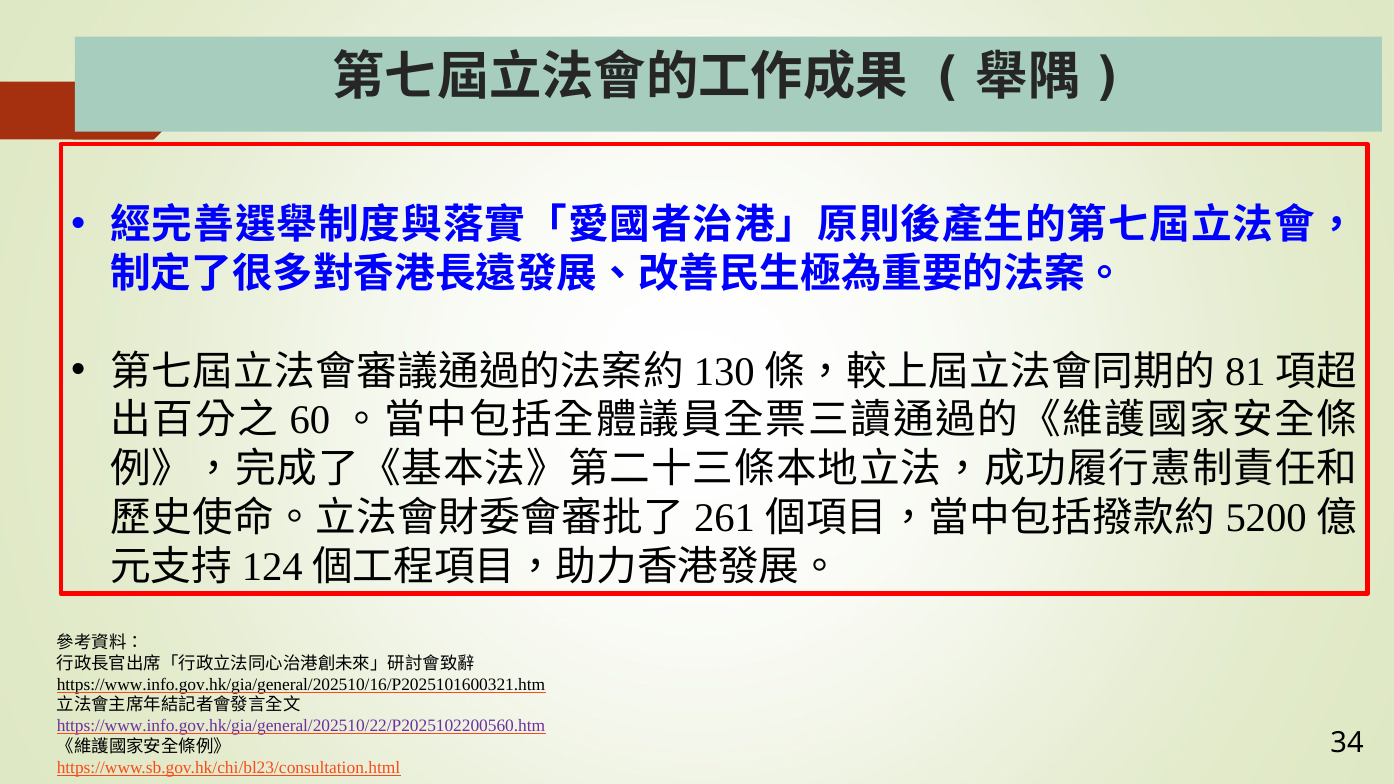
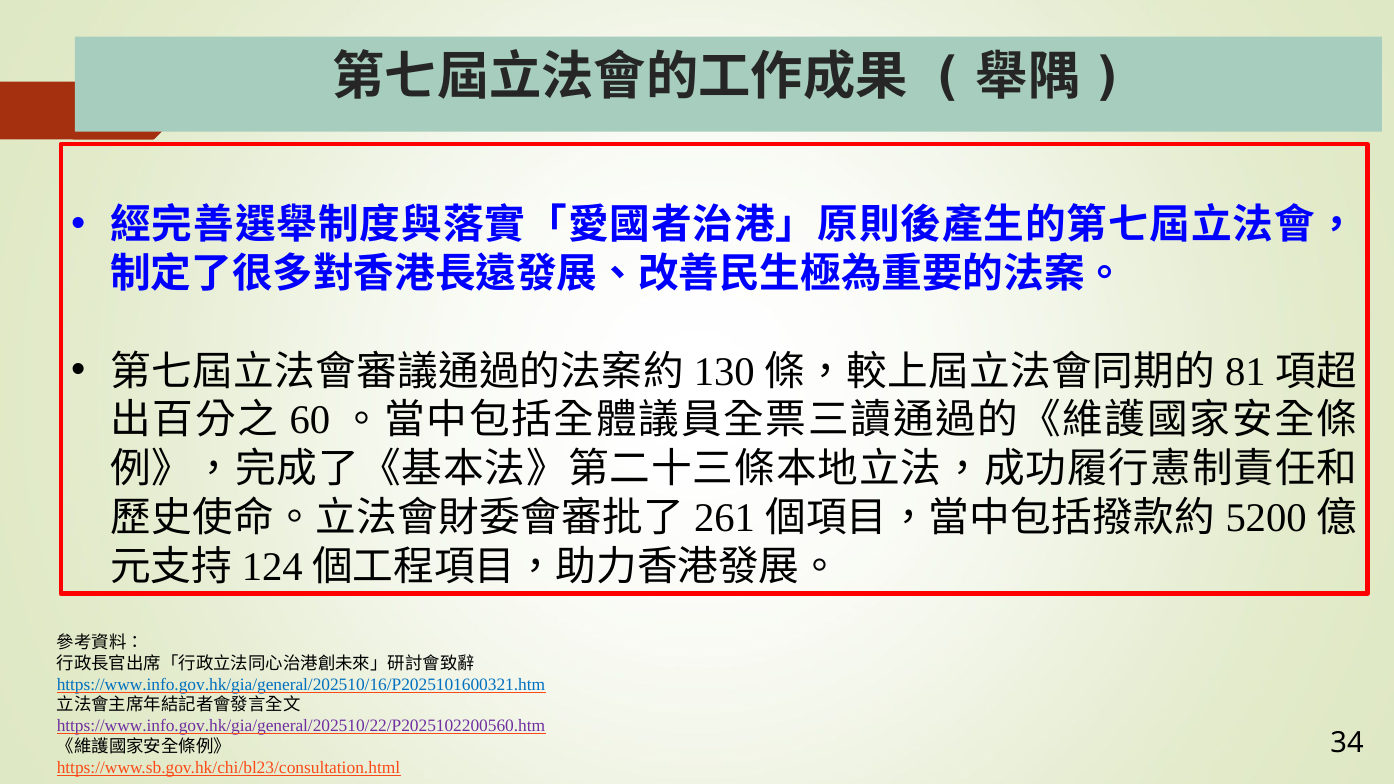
https://www.info.gov.hk/gia/general/202510/16/P2025101600321.htm colour: black -> blue (301, 684)
